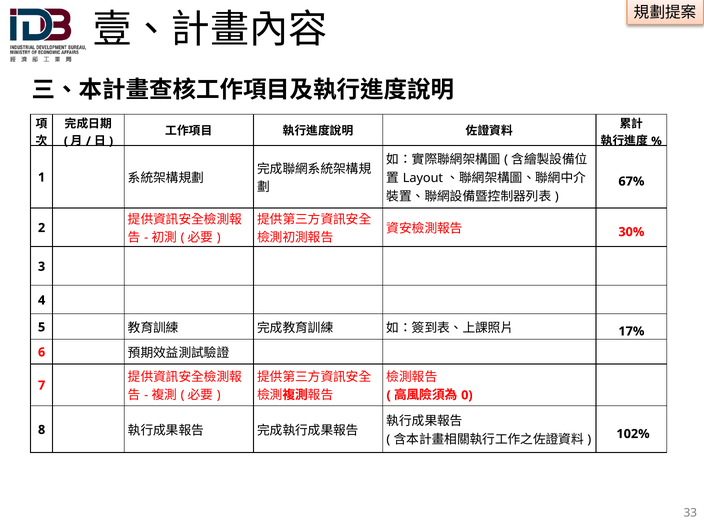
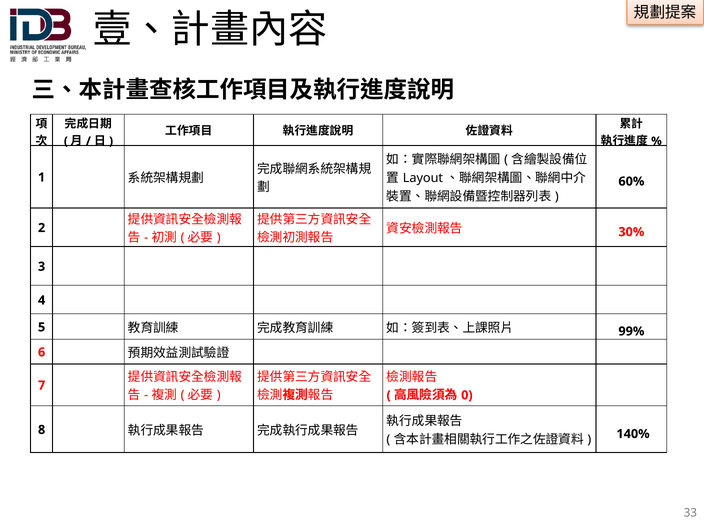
67%: 67% -> 60% (631, 181)
17%: 17% -> 99% (631, 331)
102%: 102% -> 140% (633, 434)
